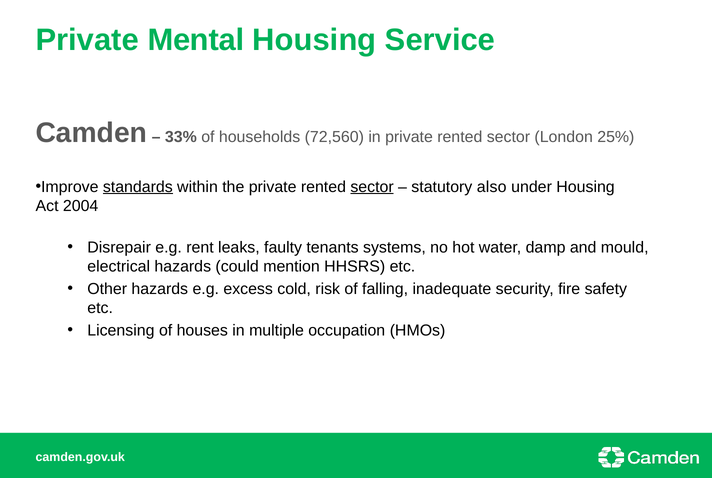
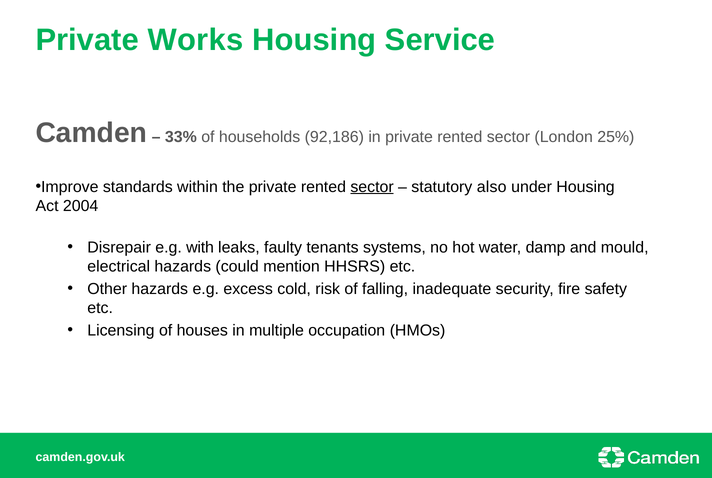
Mental: Mental -> Works (196, 40)
72,560: 72,560 -> 92,186 (334, 137)
standards underline: present -> none (138, 187)
rent: rent -> with (200, 247)
